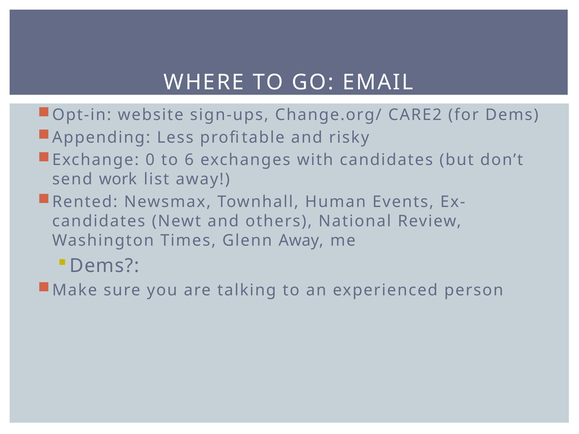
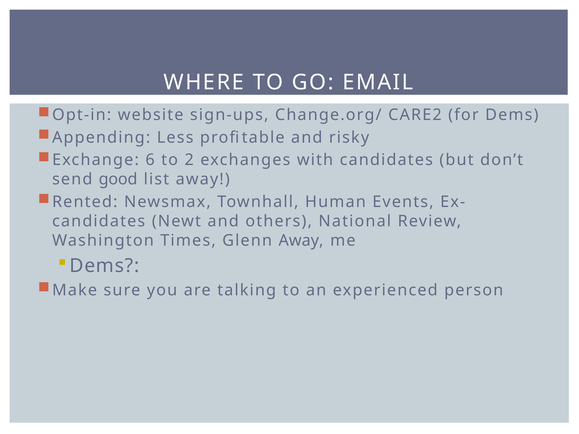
0: 0 -> 6 (150, 160)
6: 6 -> 2 (189, 160)
work: work -> good (118, 179)
